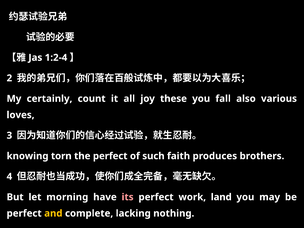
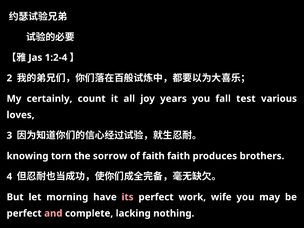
these: these -> years (173, 99)
also: also -> test (246, 99)
the perfect: perfect -> sorrow (110, 156)
of such: such -> faith (153, 156)
land: land -> wife (221, 197)
and colour: yellow -> pink (53, 213)
